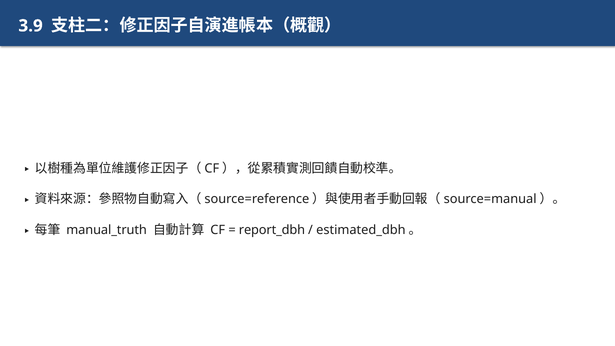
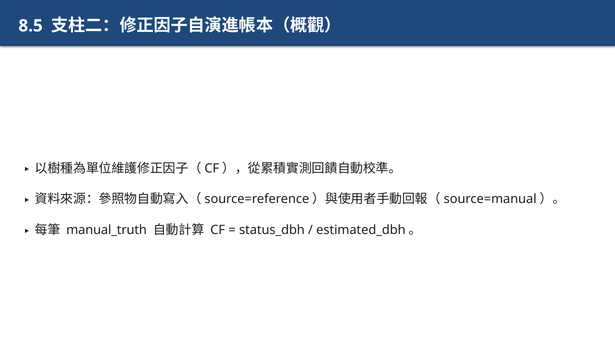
3.9: 3.9 -> 8.5 (31, 26)
report_dbh: report_dbh -> status_dbh (272, 230)
